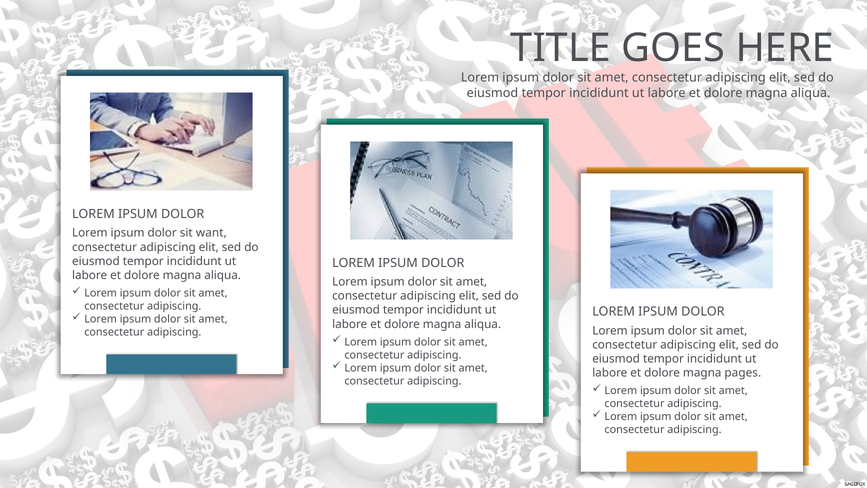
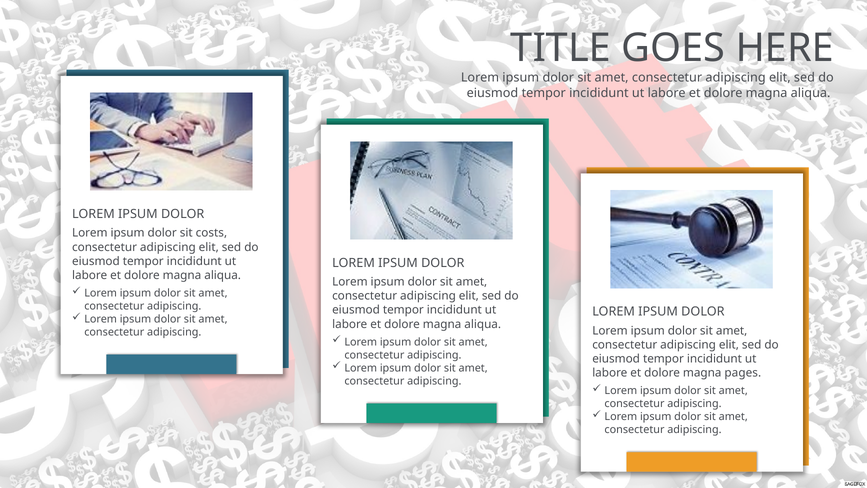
want: want -> costs (211, 233)
